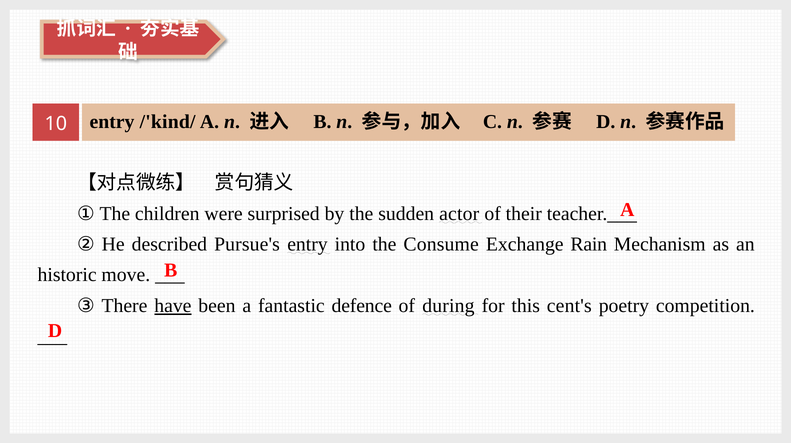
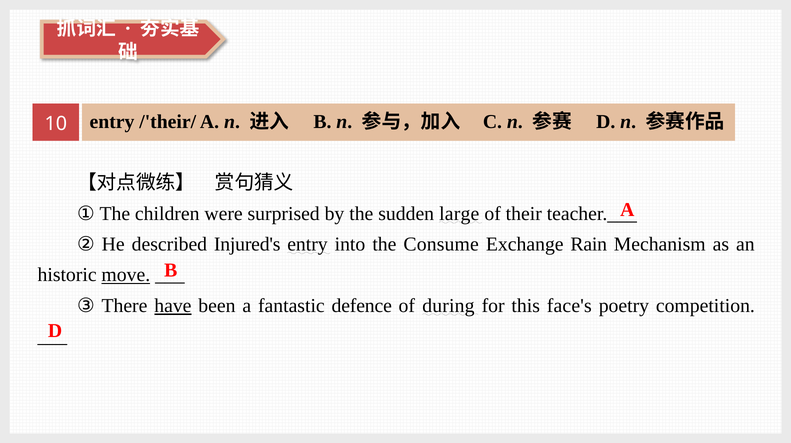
/'kind/: /'kind/ -> /'their/ (168, 122)
actor: actor -> large (459, 214)
Pursue's: Pursue's -> Injured's (247, 244)
move underline: none -> present (126, 275)
cent's: cent's -> face's (569, 306)
